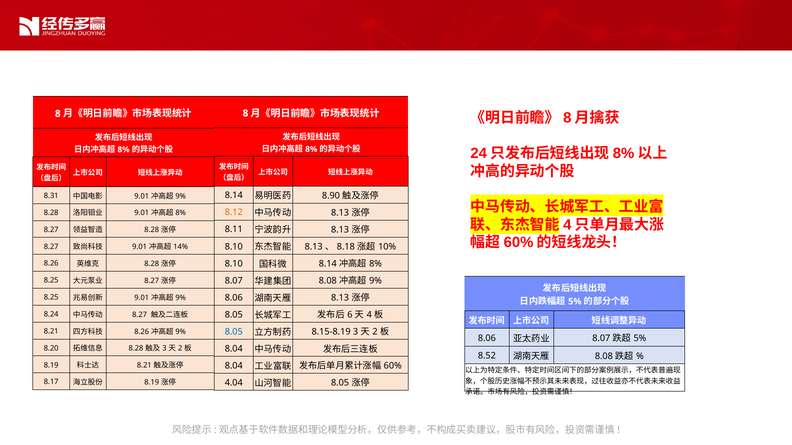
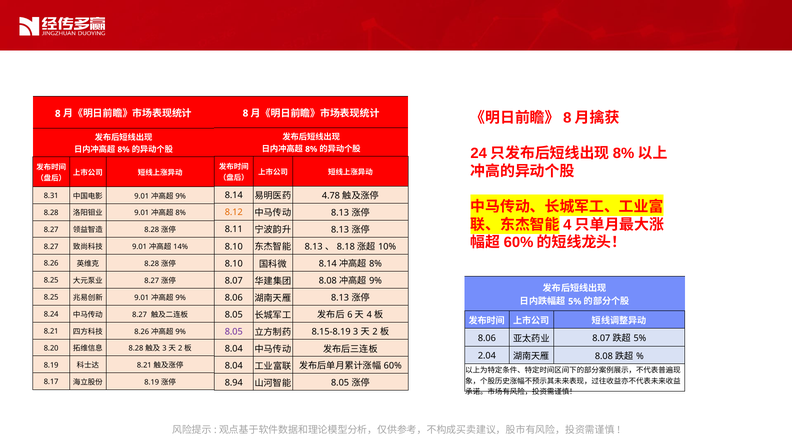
8.90: 8.90 -> 4.78 (331, 196)
8.05 colour: blue -> purple (234, 332)
8.52: 8.52 -> 2.04 (487, 356)
4.04: 4.04 -> 8.94 (234, 383)
